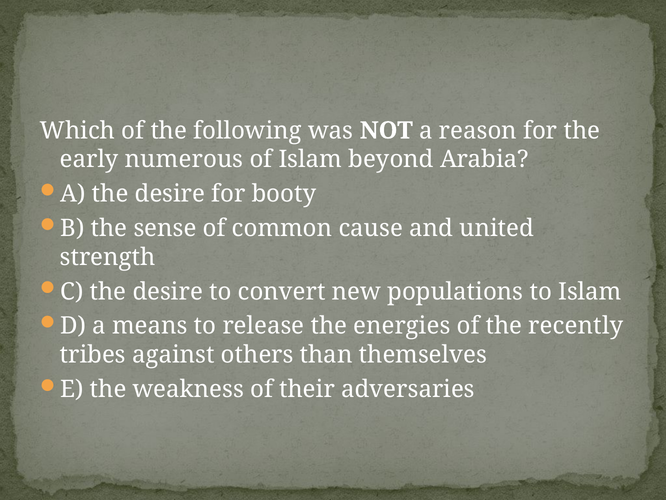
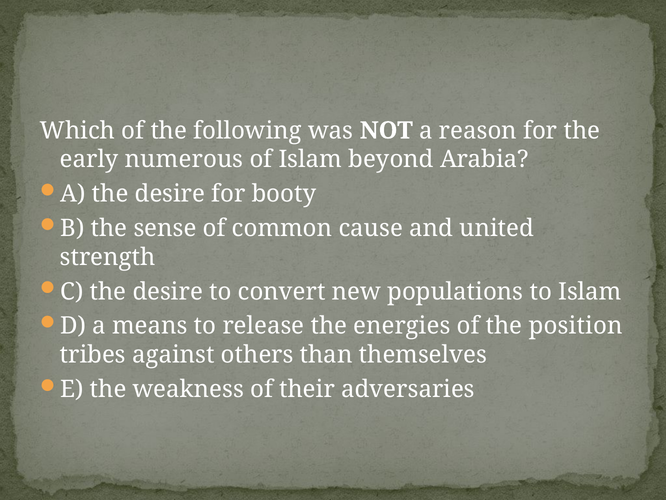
recently: recently -> position (576, 326)
